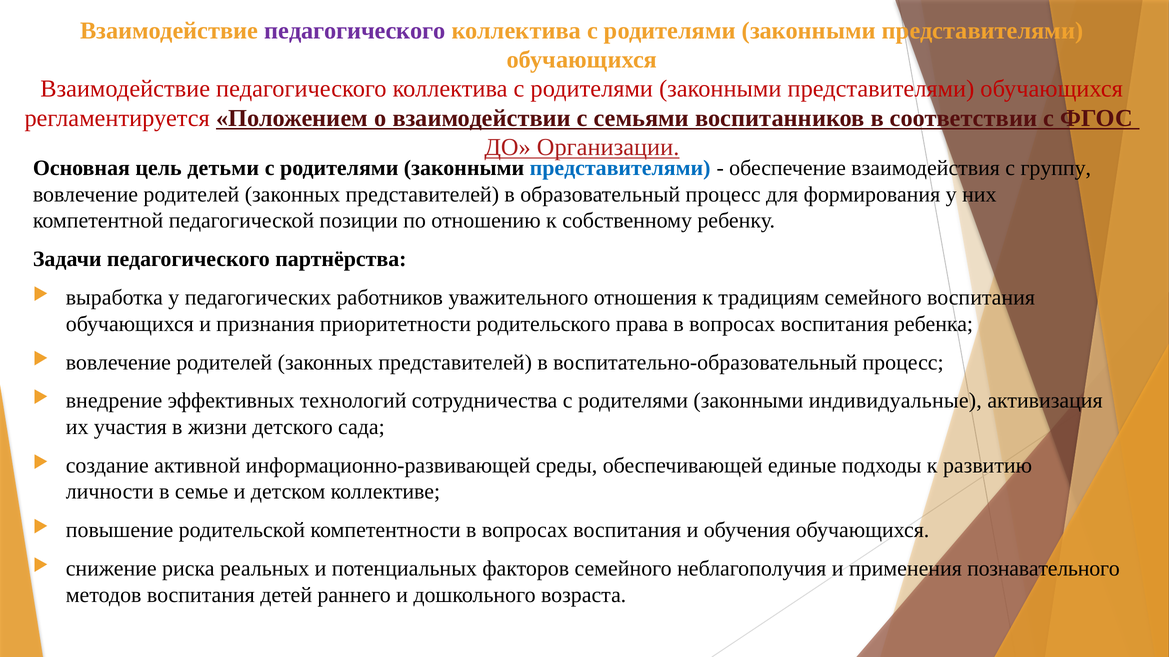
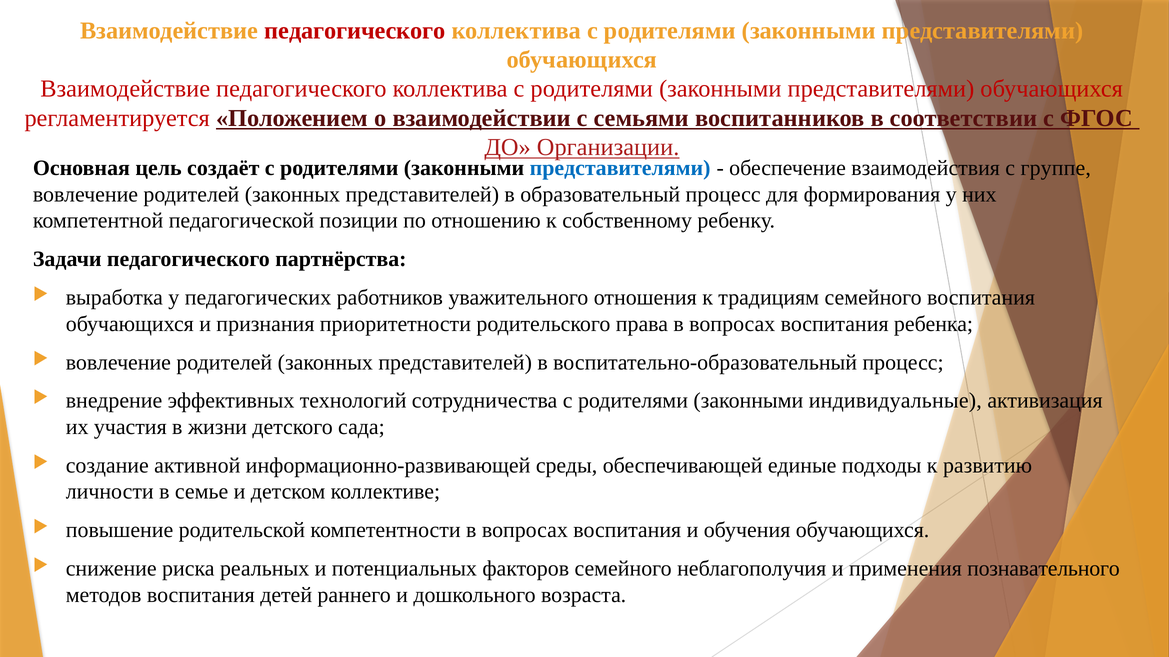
педагогического colour: purple -> red (355, 31)
детьми: детьми -> создаёт (223, 168)
группу: группу -> группе (1056, 168)
